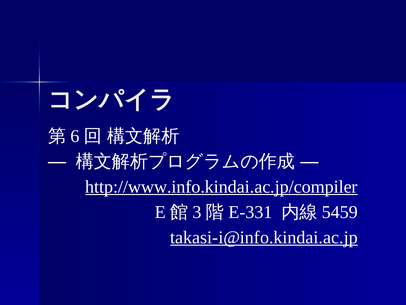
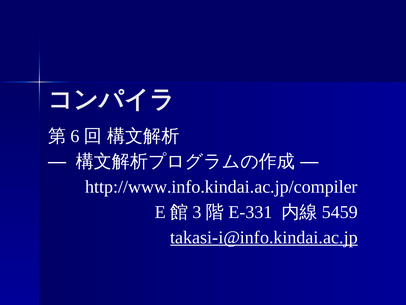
http://www.info.kindai.ac.jp/compiler underline: present -> none (221, 186)
